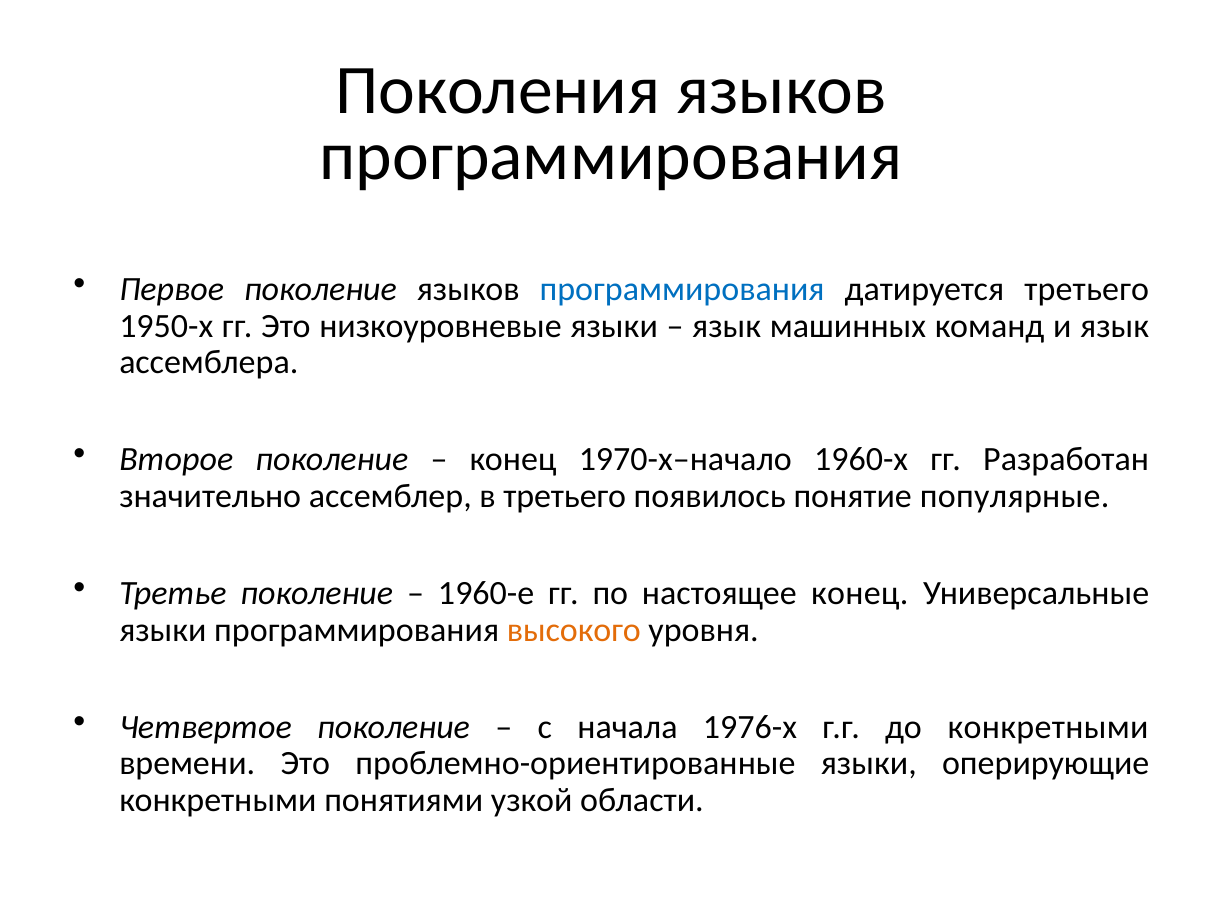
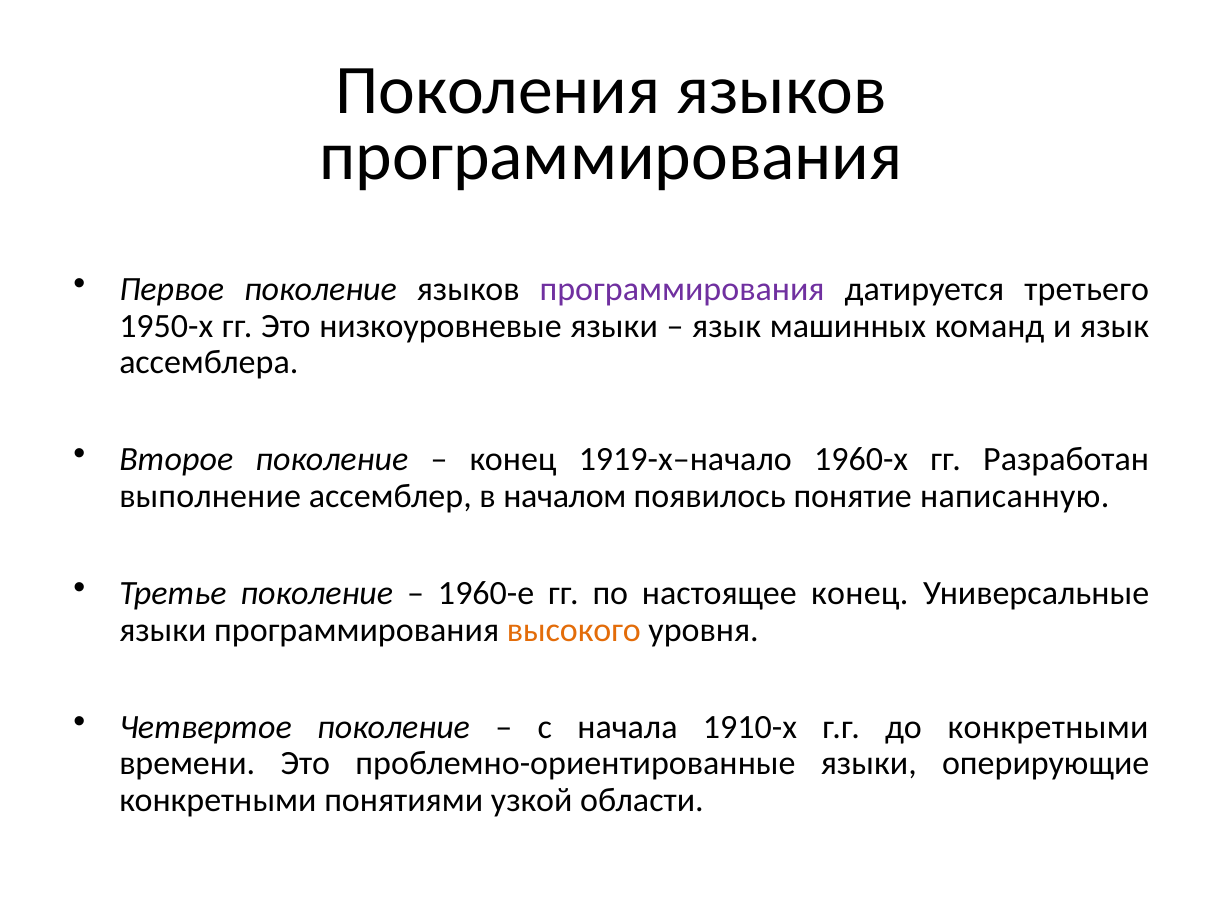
программирования colour: blue -> purple (682, 289)
1970-х–начало: 1970-х–начало -> 1919-х–начало (685, 460)
значительно: значительно -> выполнение (210, 496)
в третьего: третьего -> началом (565, 496)
популярные: популярные -> написанную (1015, 496)
1976-х: 1976-х -> 1910-х (750, 727)
